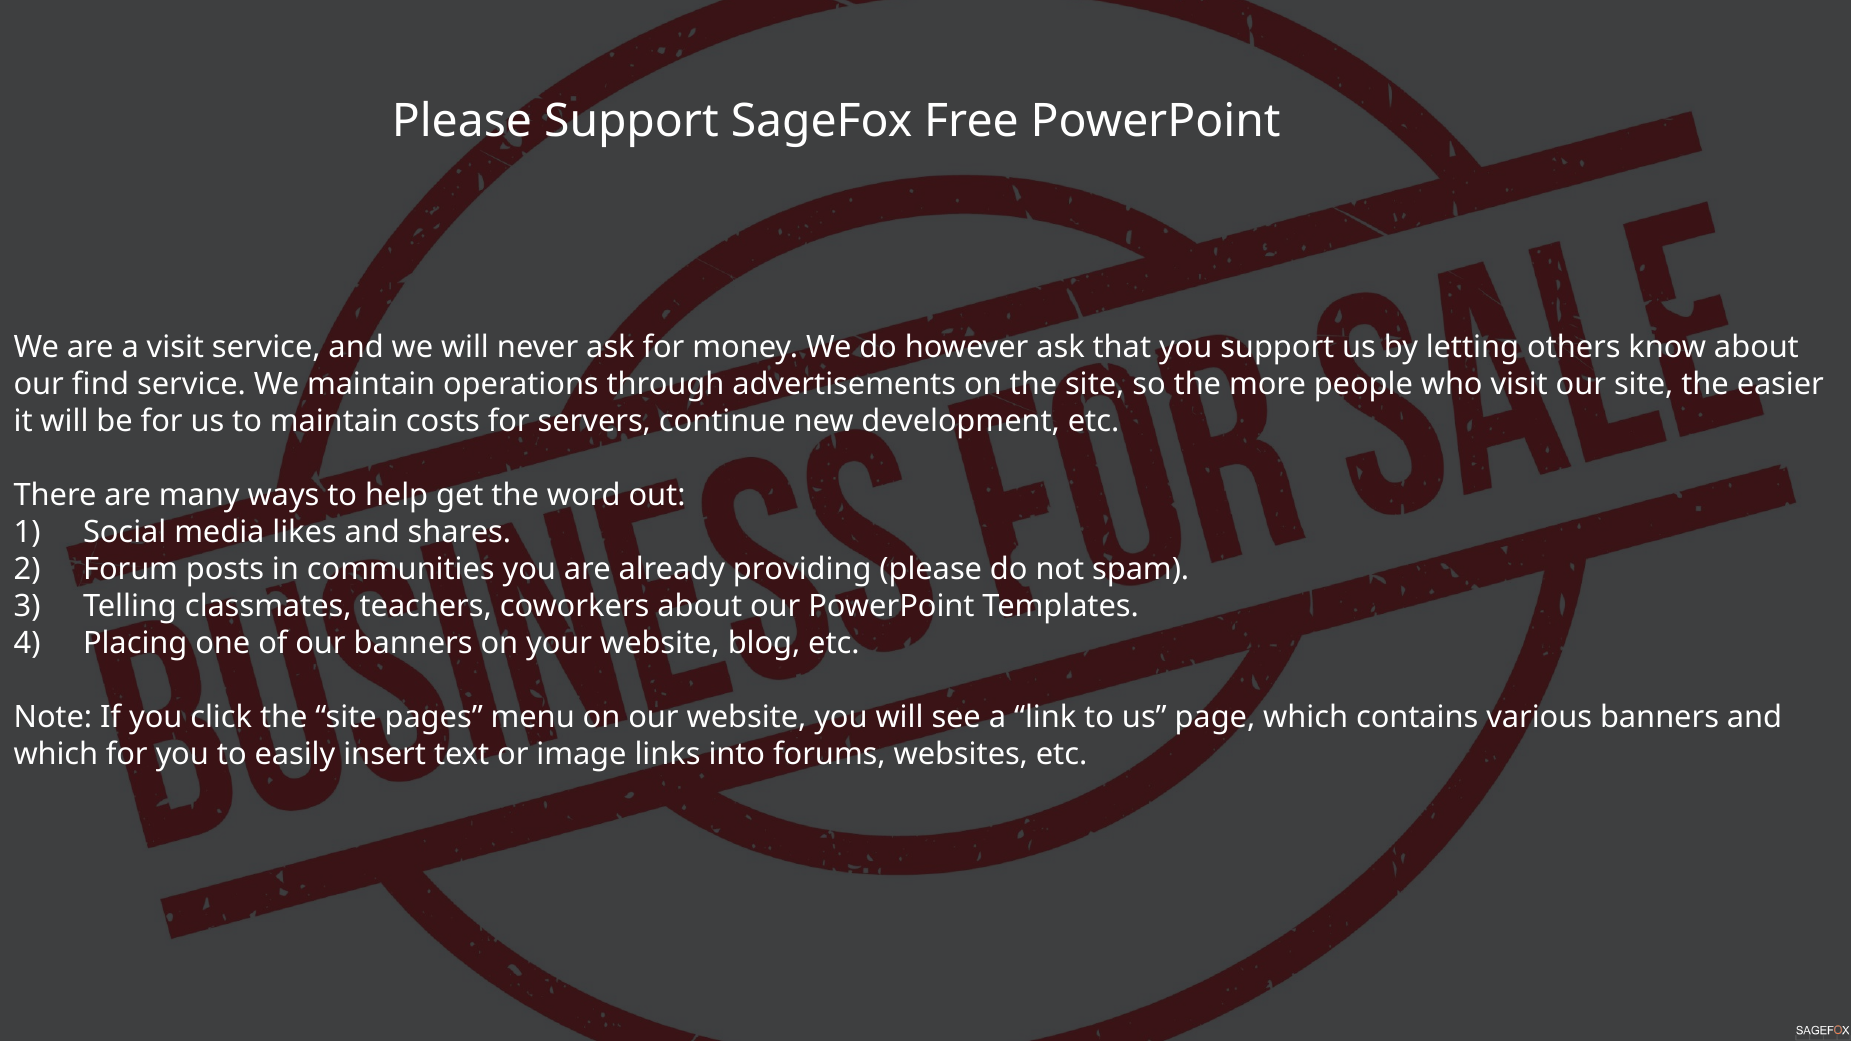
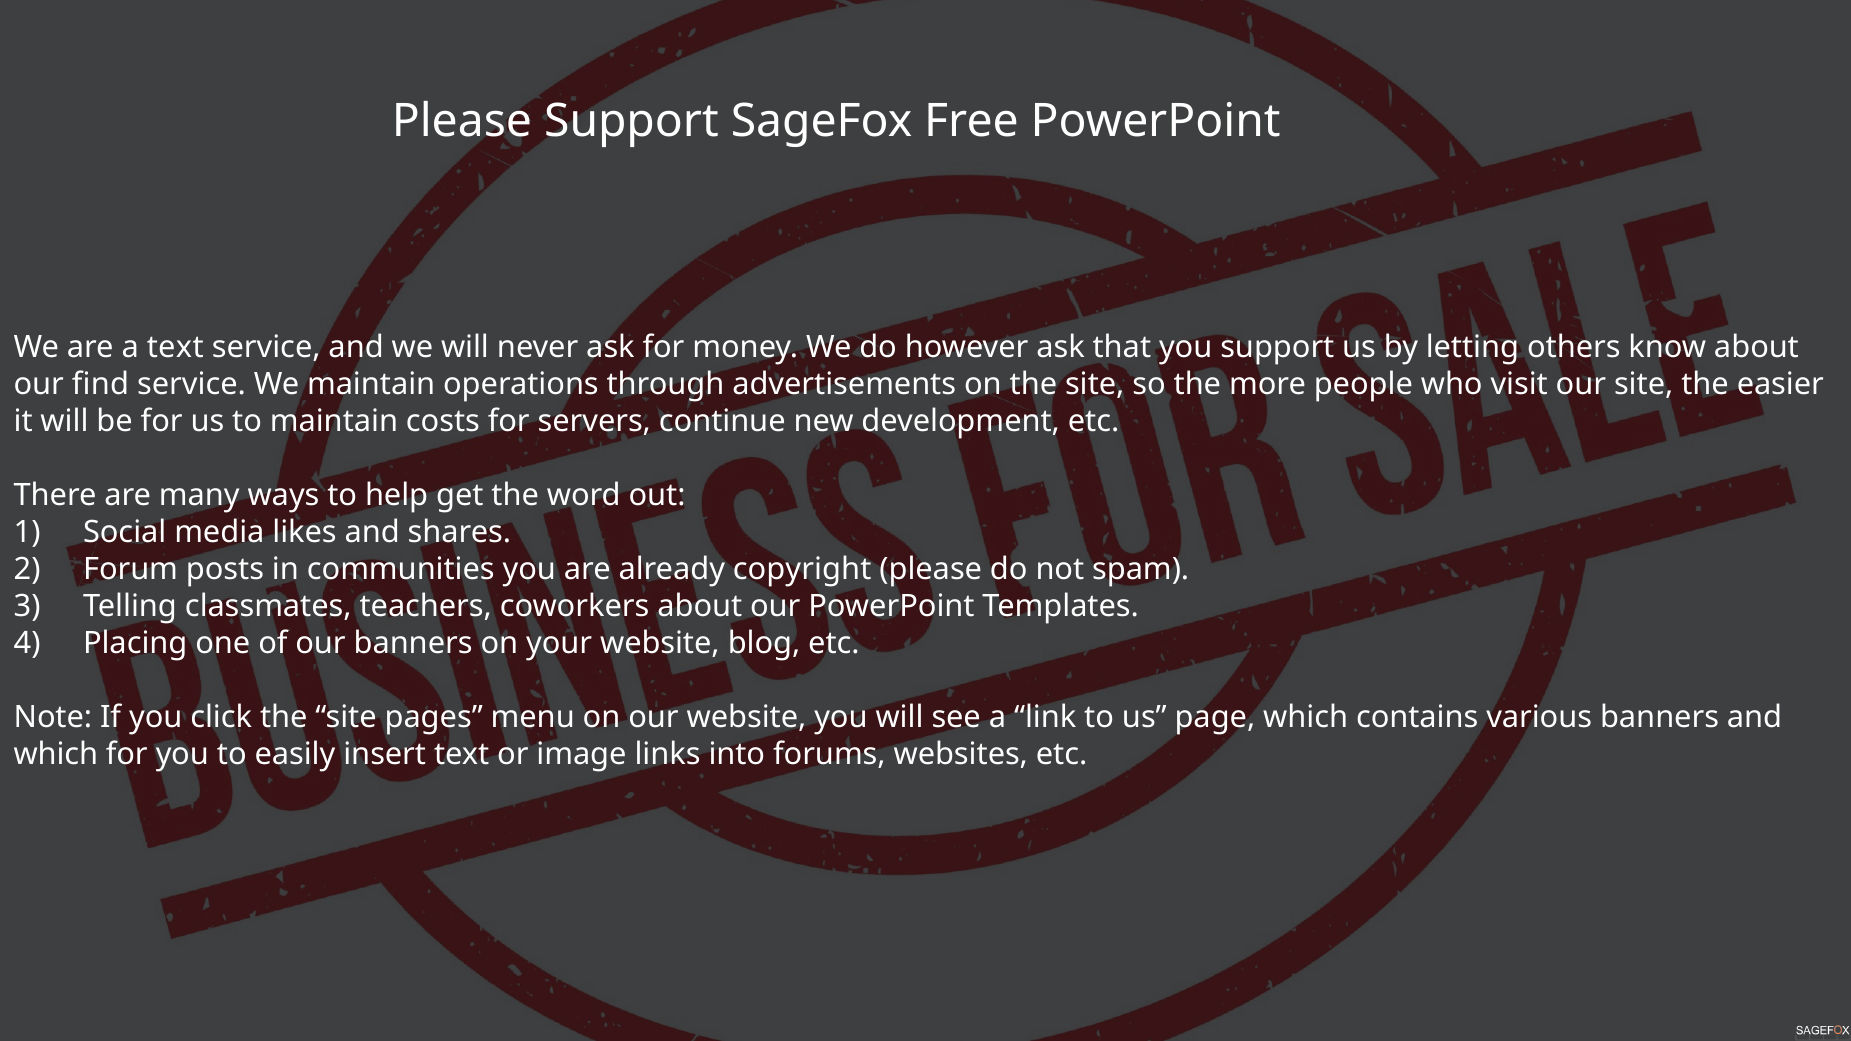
a visit: visit -> text (175, 347)
providing: providing -> copyright (802, 569)
